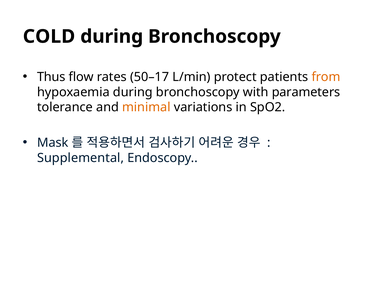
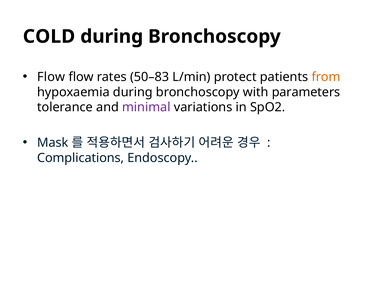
Thus: Thus -> Flow (51, 77)
50–17: 50–17 -> 50–83 (150, 77)
minimal colour: orange -> purple (146, 107)
Supplemental: Supplemental -> Complications (81, 158)
